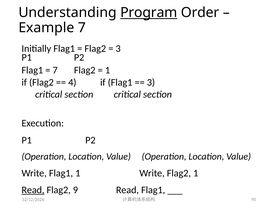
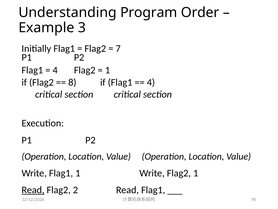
Program underline: present -> none (149, 13)
Example 7: 7 -> 3 (82, 28)
3: 3 -> 7 (118, 48)
7: 7 -> 4 (55, 70)
4: 4 -> 8 (72, 82)
3: 3 -> 4 (151, 82)
9: 9 -> 2 (75, 189)
